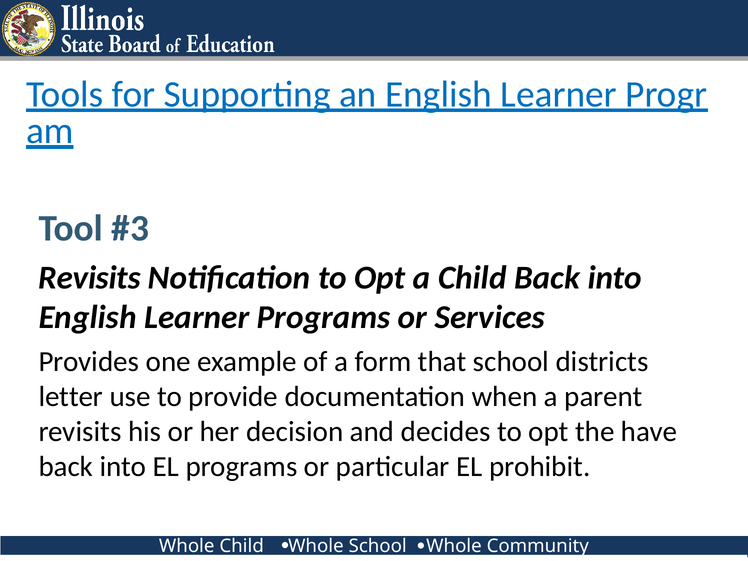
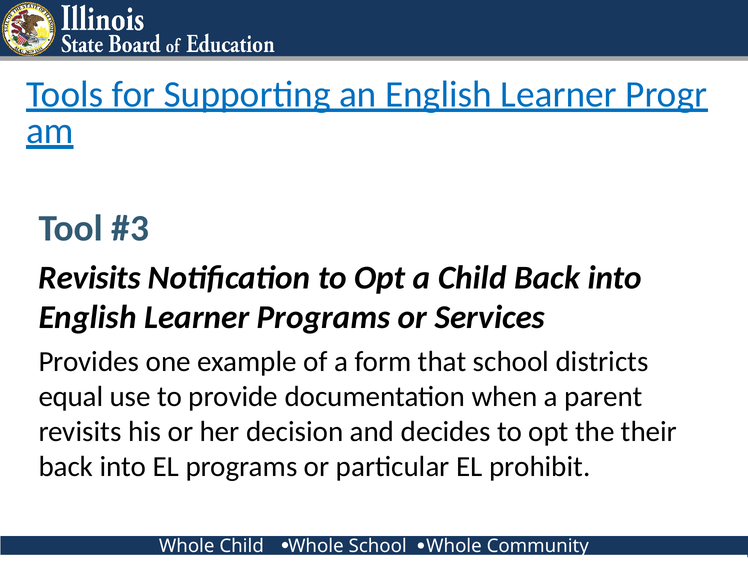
letter: letter -> equal (71, 397)
have: have -> their (649, 432)
